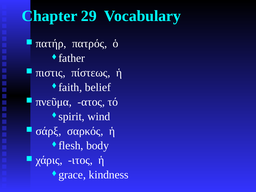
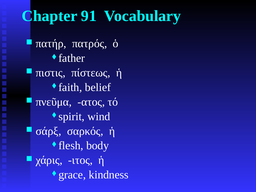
29: 29 -> 91 (89, 16)
